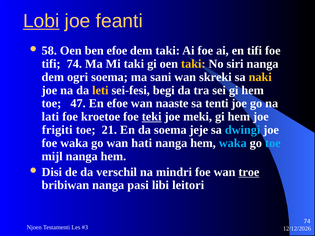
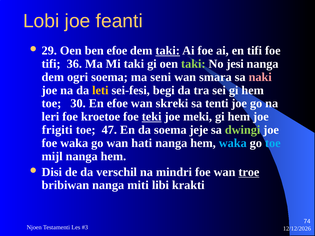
Lobi underline: present -> none (41, 21)
58: 58 -> 29 (49, 51)
taki underline: none -> present (168, 51)
tifi 74: 74 -> 36 (74, 64)
taki colour: yellow -> light green (193, 64)
siri: siri -> jesi (235, 64)
sani: sani -> seni (161, 77)
skreki: skreki -> smara (215, 77)
naki colour: yellow -> pink (260, 77)
47: 47 -> 30 (78, 104)
naaste: naaste -> skreki (172, 104)
lati: lati -> leri (50, 117)
21: 21 -> 47 (109, 130)
dwingi colour: light blue -> light green (243, 130)
pasi: pasi -> miti (138, 185)
leitori: leitori -> krakti (188, 185)
